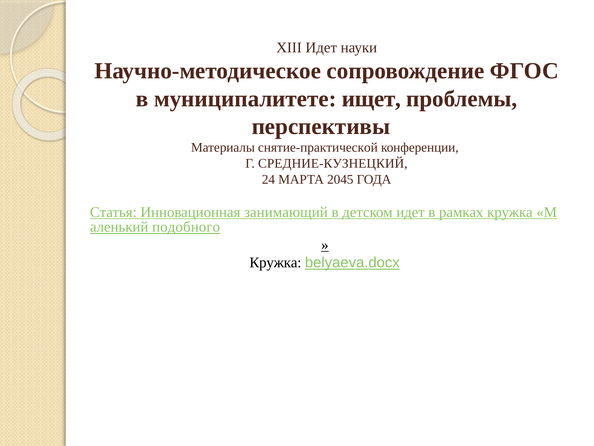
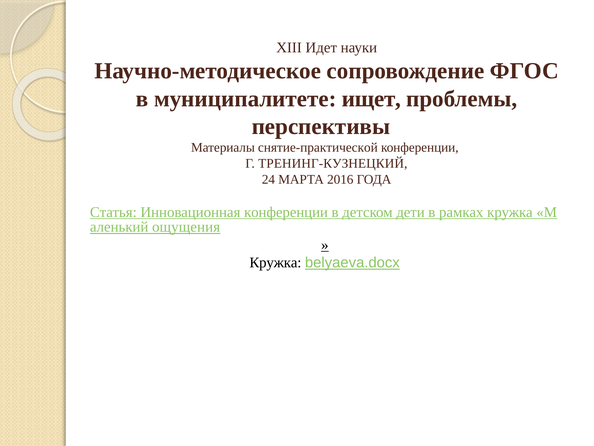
СРЕДНИЕ-КУЗНЕЦКИЙ: СРЕДНИЕ-КУЗНЕЦКИЙ -> ТРЕНИНГ-КУЗНЕЦКИЙ (333, 163)
2045: 2045 -> 2016 (340, 179)
Инновационная занимающий: занимающий -> конференции (286, 212)
детском идет: идет -> дети (411, 212)
подобного: подобного -> ощущения (186, 227)
